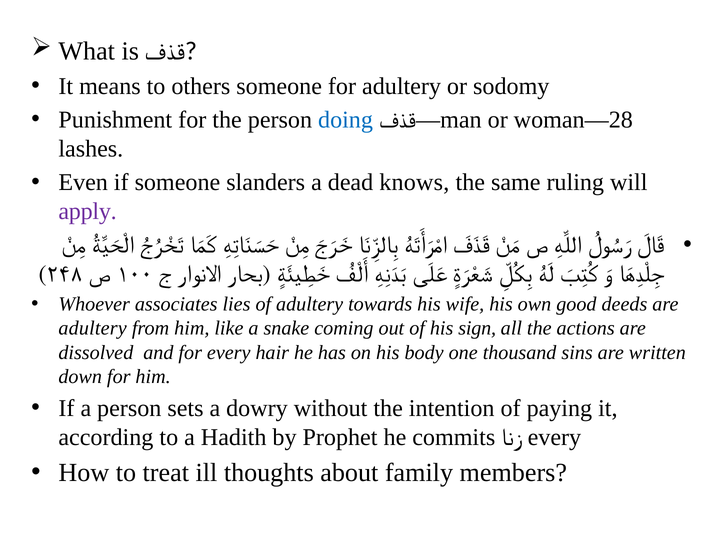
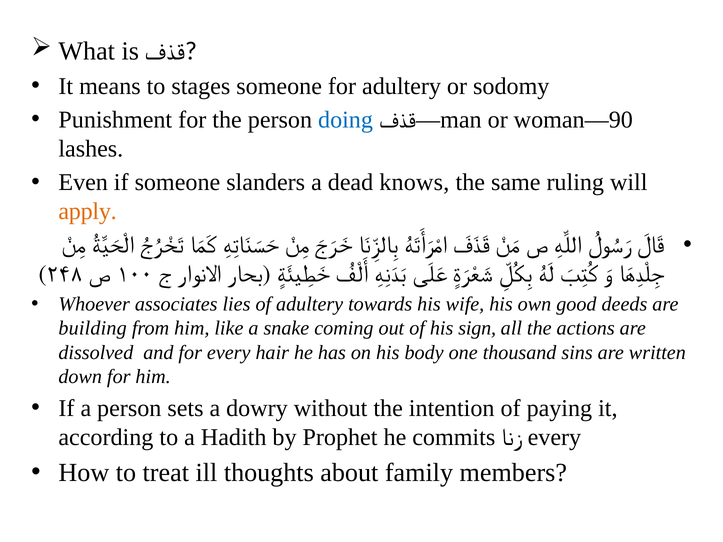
others: others -> stages (201, 86)
woman—28: woman—28 -> woman—90 (573, 120)
apply colour: purple -> orange (88, 211)
adultery: adultery -> building (93, 328)
